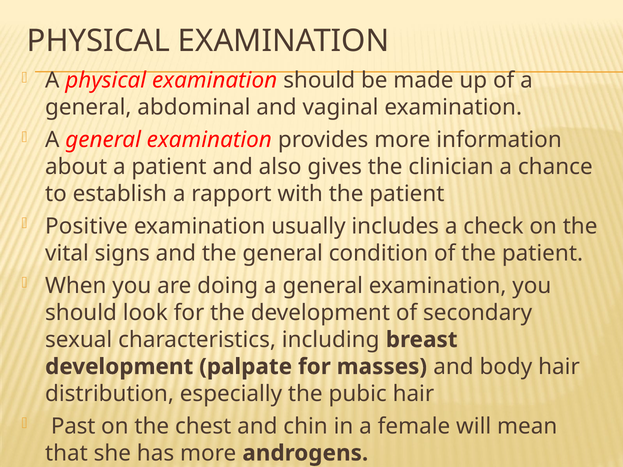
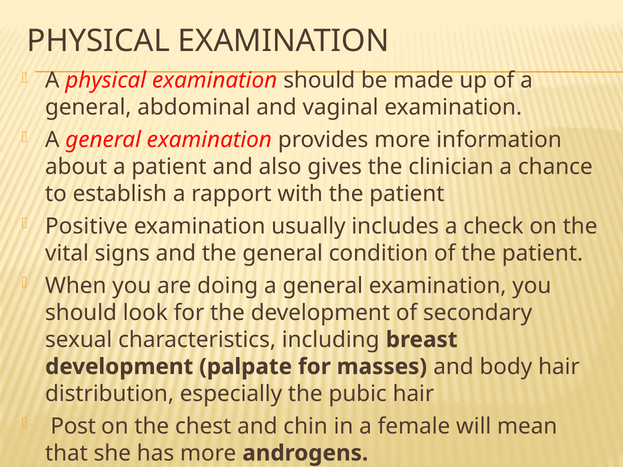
Past: Past -> Post (73, 426)
